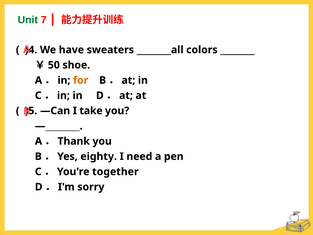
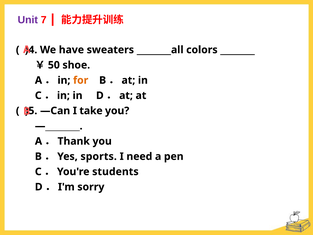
Unit colour: green -> purple (28, 20)
eighty: eighty -> sports (99, 156)
together: together -> students (115, 172)
